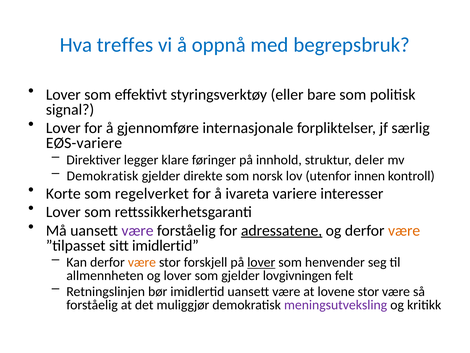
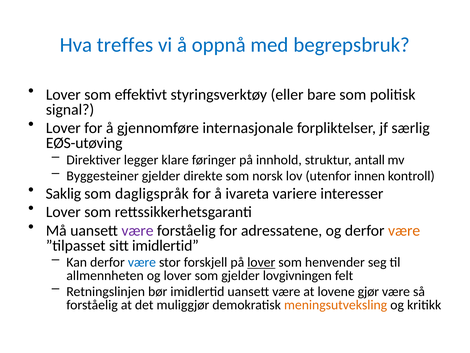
EØS-variere: EØS-variere -> EØS-utøving (84, 143)
deler: deler -> antall (370, 160)
Demokratisk: Demokratisk -> Byggesteiner (103, 176)
Korte: Korte -> Saklig (63, 193)
regelverket: regelverket -> dagligspråk (152, 193)
adressatene underline: present -> none (282, 230)
være colour: orange -> blue (142, 262)
lovene stor: stor -> gjør (368, 291)
meningsutveksling colour: purple -> orange (336, 304)
